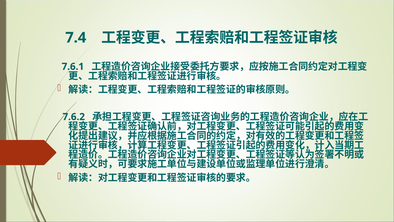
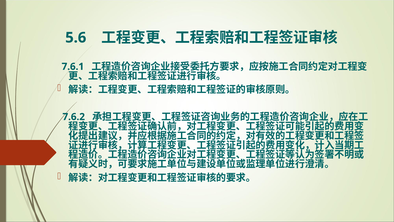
7.4: 7.4 -> 5.6 (76, 38)
